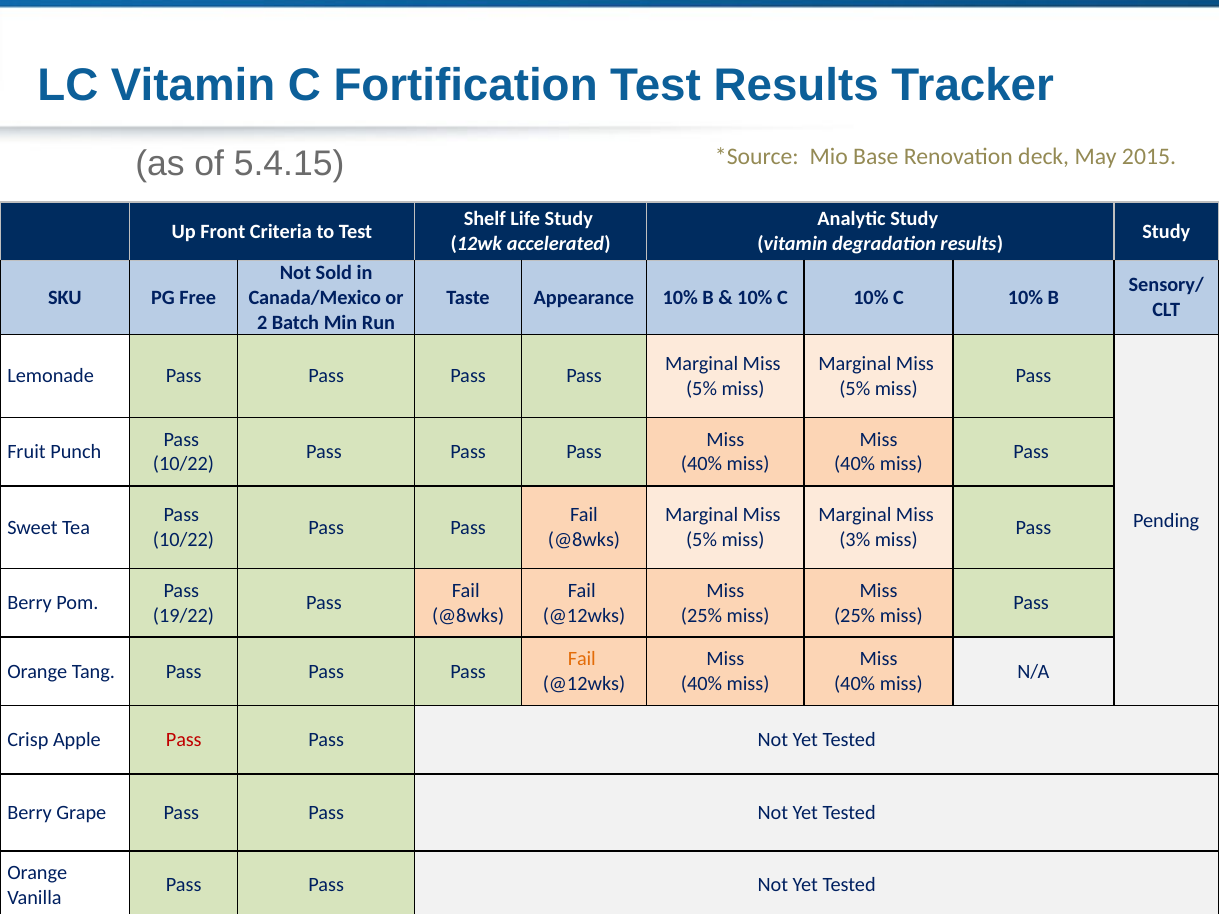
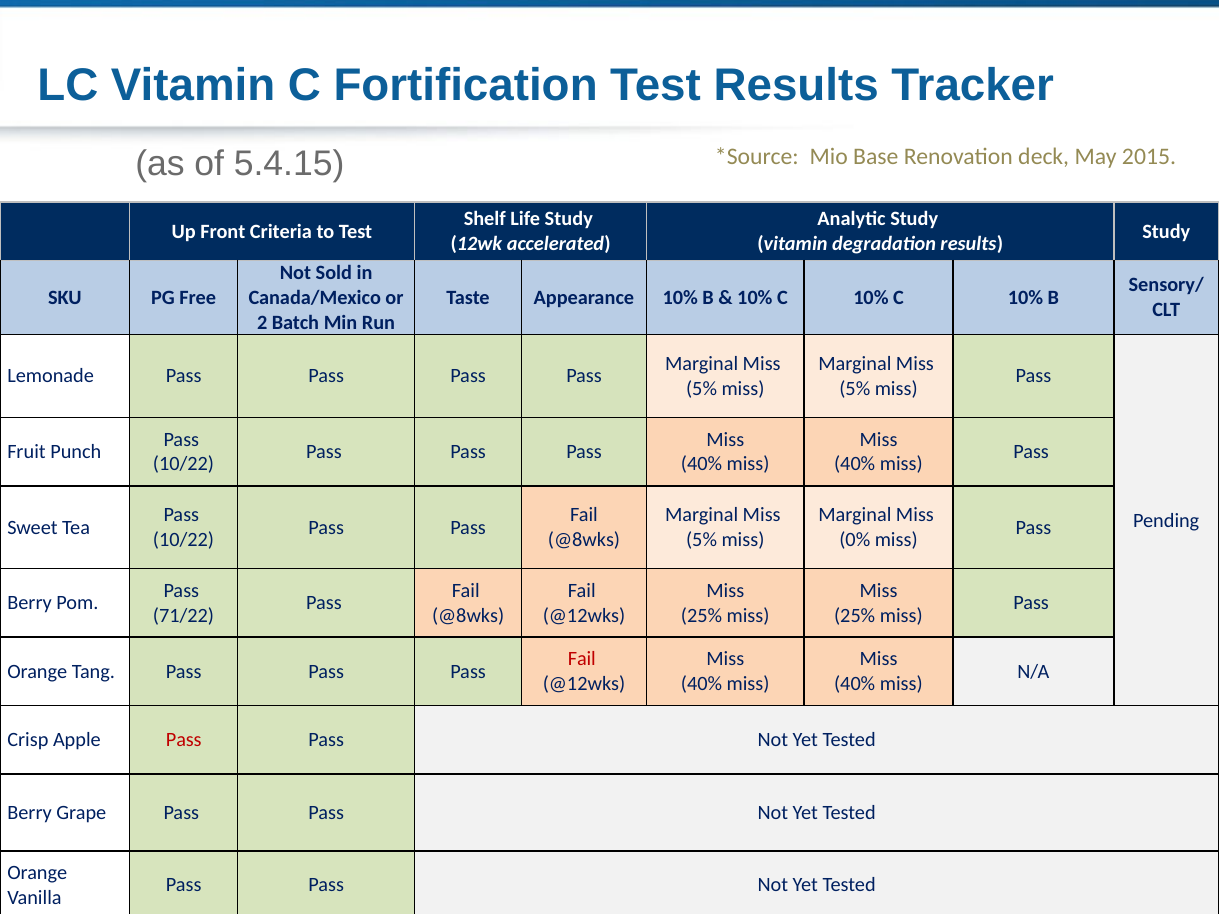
3%: 3% -> 0% (855, 540)
19/22: 19/22 -> 71/22 (184, 616)
Fail colour: orange -> red (582, 659)
